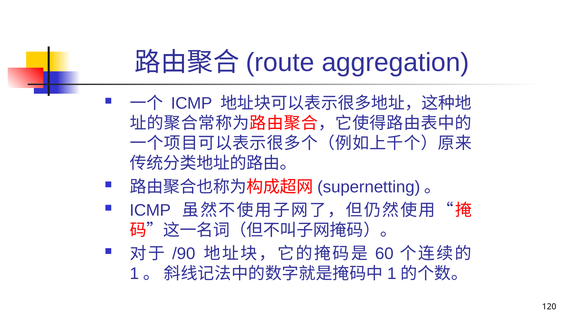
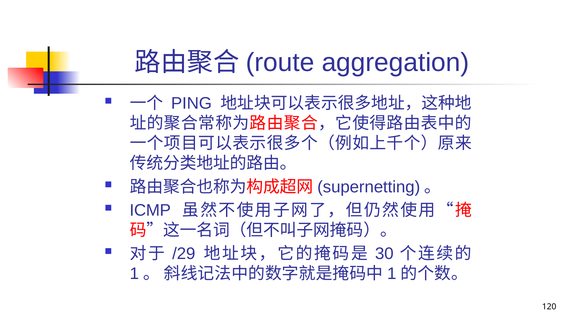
ICMP: ICMP -> PING (191, 103)
/90: /90 -> /29 (184, 254)
60: 60 -> 30 (384, 254)
